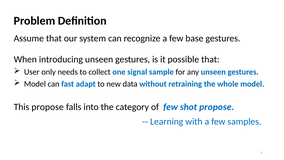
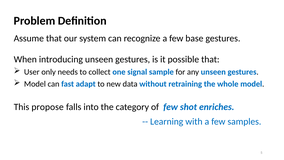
shot propose: propose -> enriches (217, 107)
